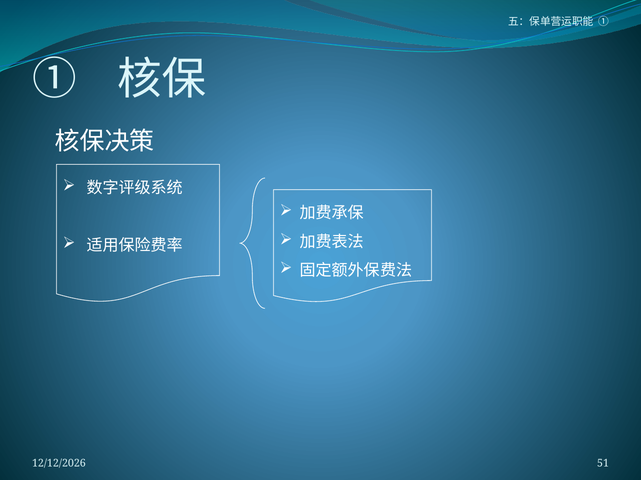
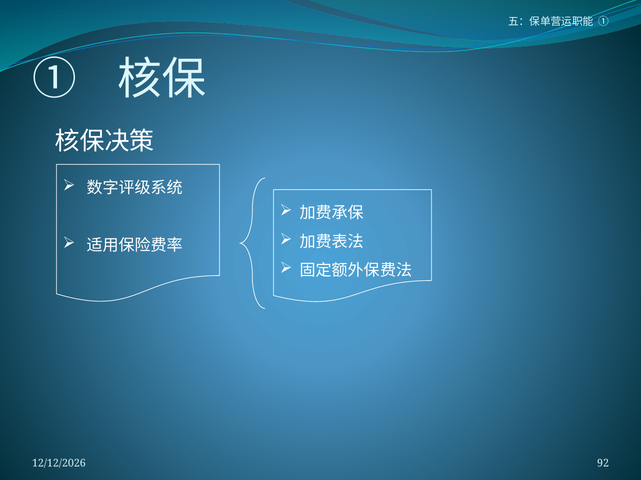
51: 51 -> 92 (603, 464)
